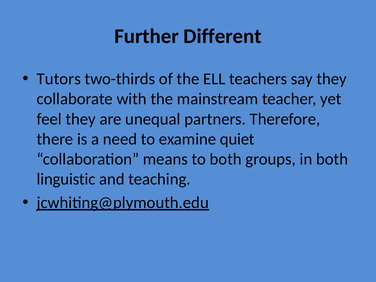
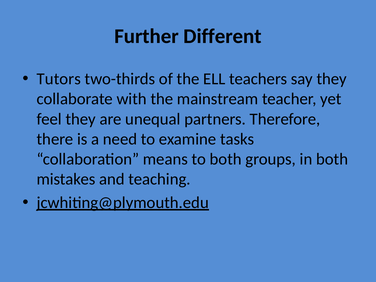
quiet: quiet -> tasks (237, 139)
linguistic: linguistic -> mistakes (66, 179)
